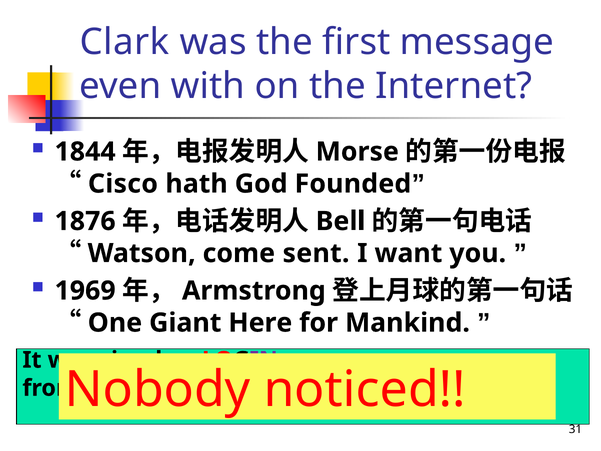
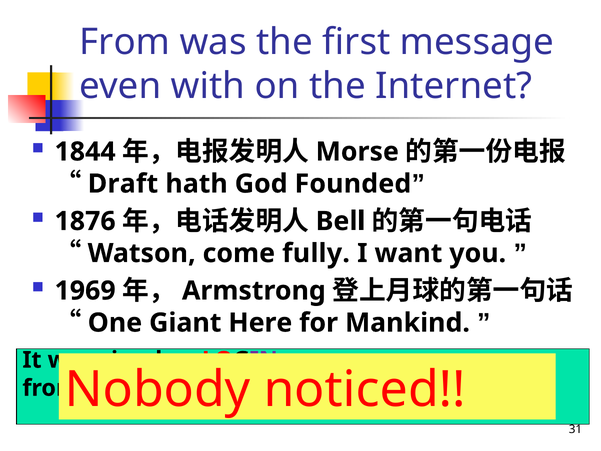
Clark: Clark -> From (125, 42)
Cisco: Cisco -> Draft (123, 184)
sent: sent -> fully (316, 253)
